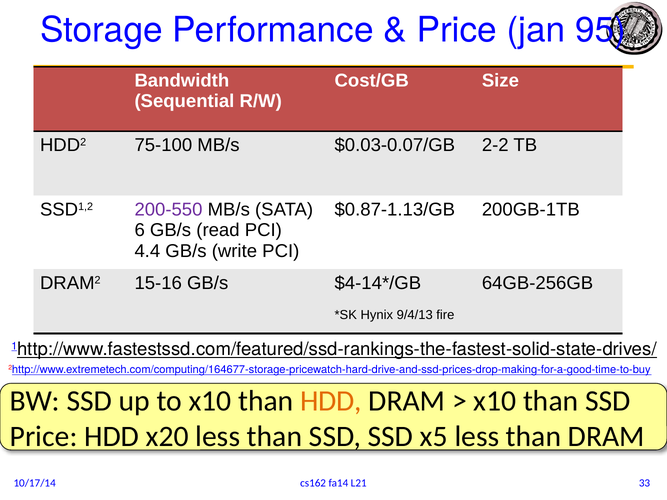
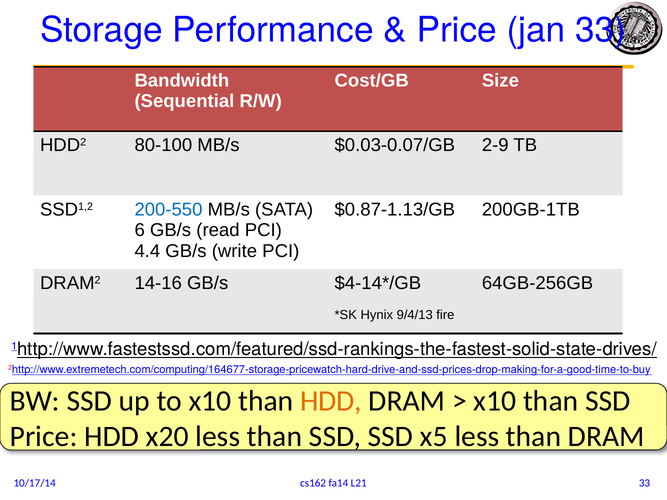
jan 95: 95 -> 33 (601, 30)
75-100: 75-100 -> 80-100 (163, 145)
2-2: 2-2 -> 2-9 (495, 145)
200-550 colour: purple -> blue (168, 210)
15-16: 15-16 -> 14-16 (158, 283)
